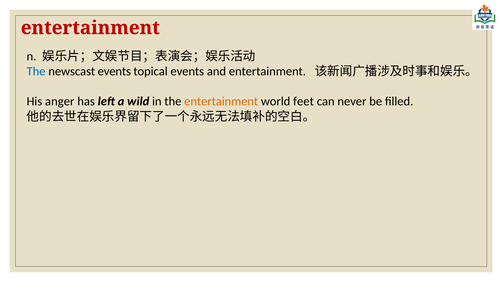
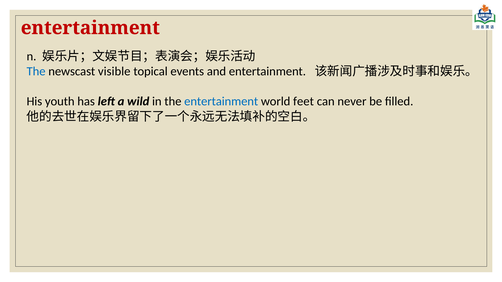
newscast events: events -> visible (114, 72)
anger: anger -> youth (60, 102)
entertainment colour: orange -> blue (221, 102)
